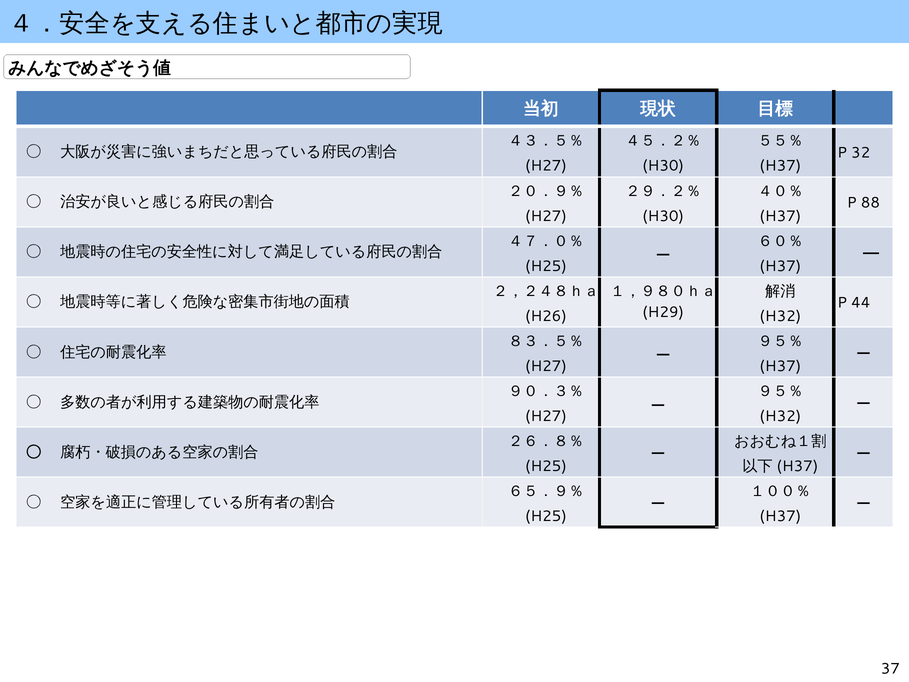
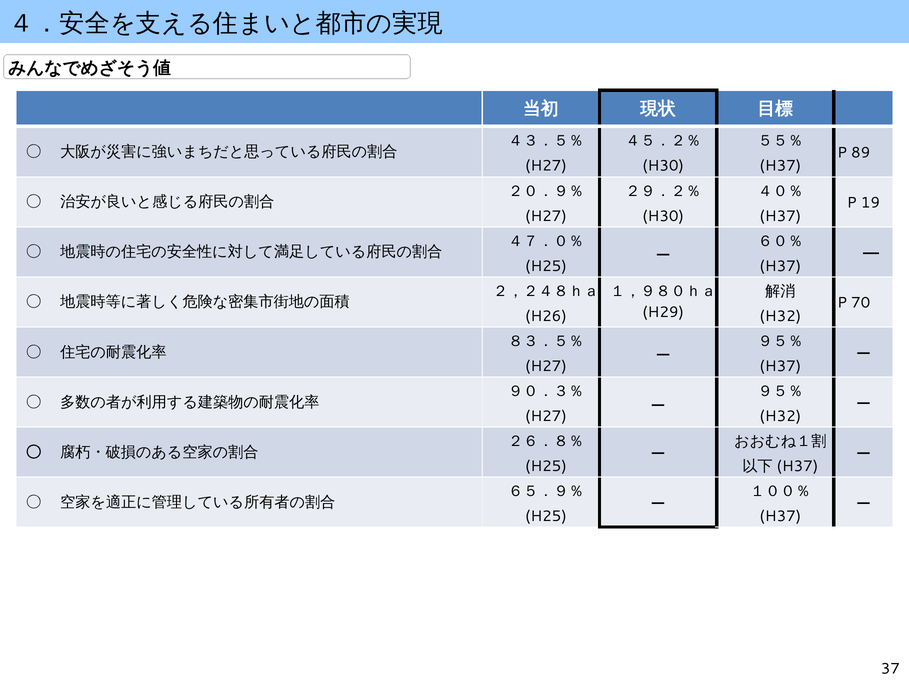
32: 32 -> 89 (861, 153)
88: 88 -> 19 (870, 203)
44: 44 -> 70 (861, 303)
